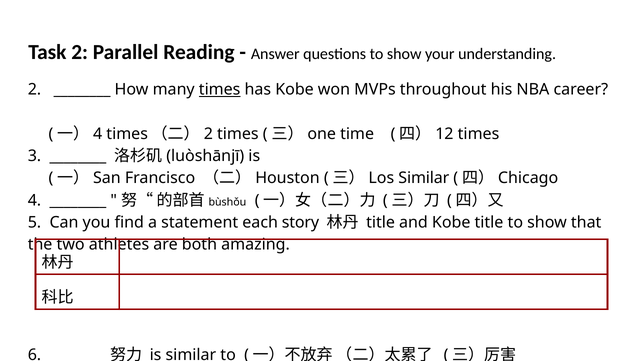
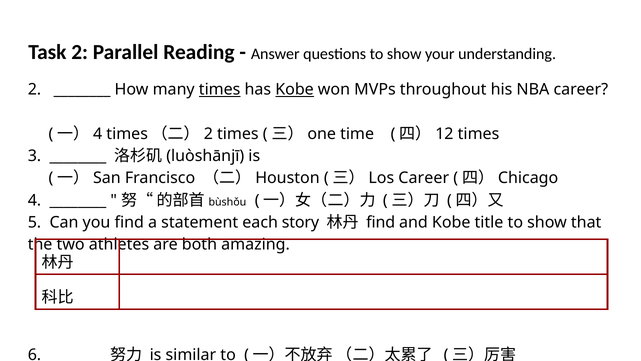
Kobe underline: none -> present (295, 89)
Similar: Similar -> Career (424, 178)
title: title -> find (381, 222)
